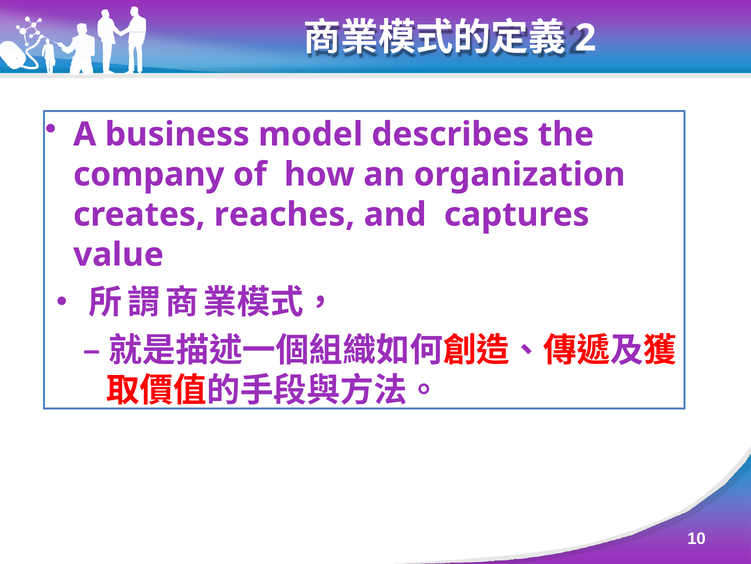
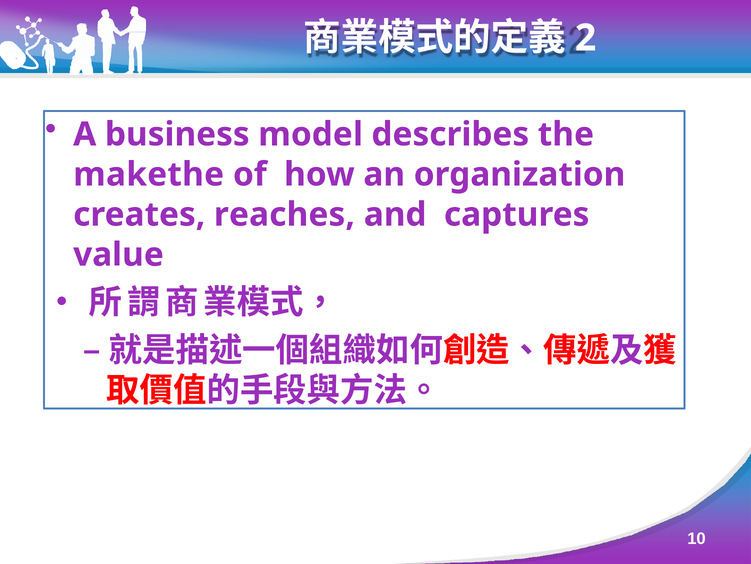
company: company -> makethe (149, 174)
